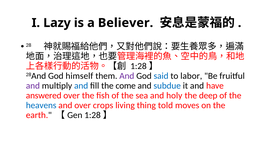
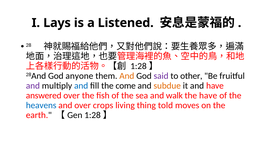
Lazy: Lazy -> Lays (57, 23)
Believer: Believer -> Listened (126, 23)
himself: himself -> anyone (79, 76)
And colour: purple -> orange (127, 76)
said colour: blue -> purple (161, 76)
labor: labor -> other (191, 76)
subdue colour: blue -> orange (167, 86)
holy: holy -> walk (174, 96)
the deep: deep -> have (208, 96)
